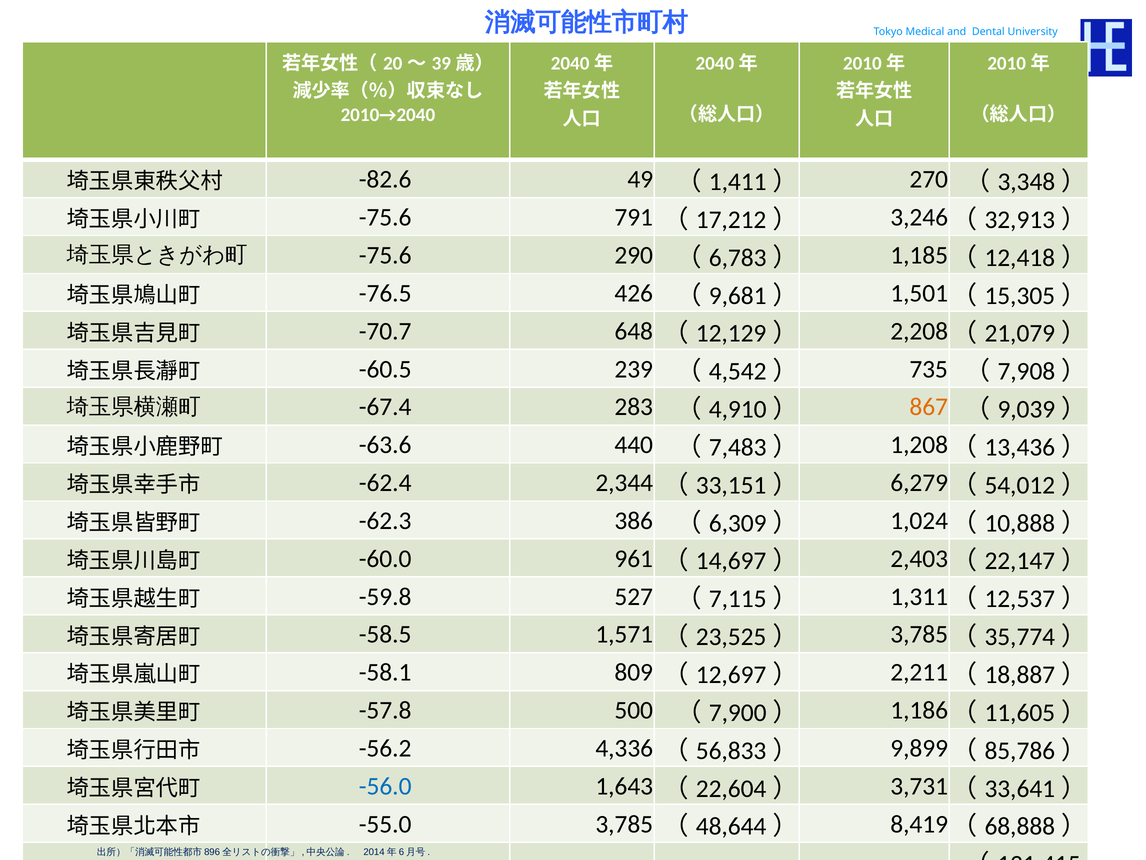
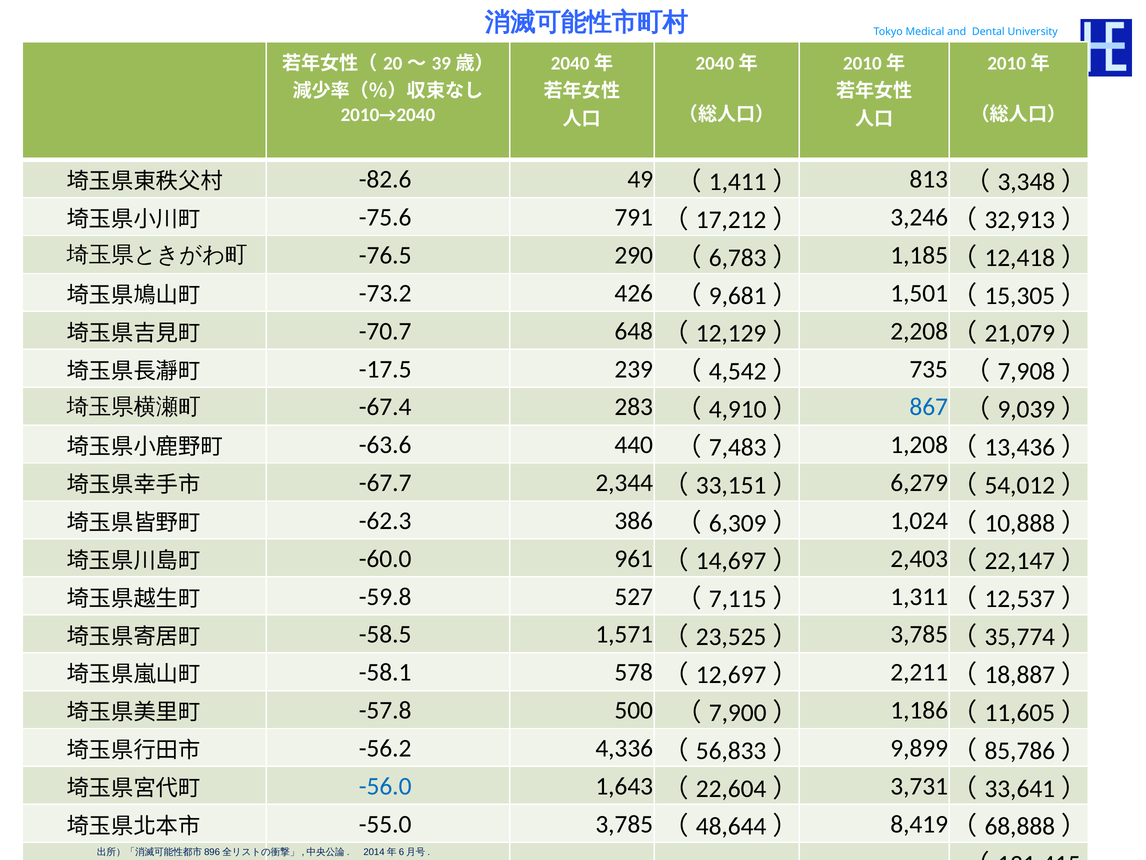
270: 270 -> 813 (929, 179)
-75.6: -75.6 -> -76.5 (385, 255)
-76.5: -76.5 -> -73.2 (385, 293)
-60.5: -60.5 -> -17.5 (385, 369)
867 colour: orange -> blue (929, 407)
-62.4: -62.4 -> -67.7 (385, 483)
809: 809 -> 578 (634, 672)
